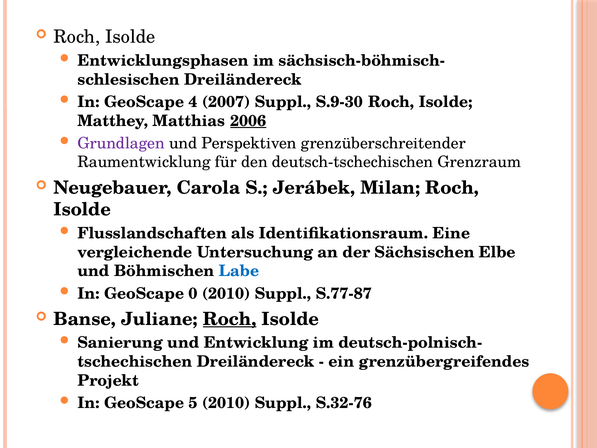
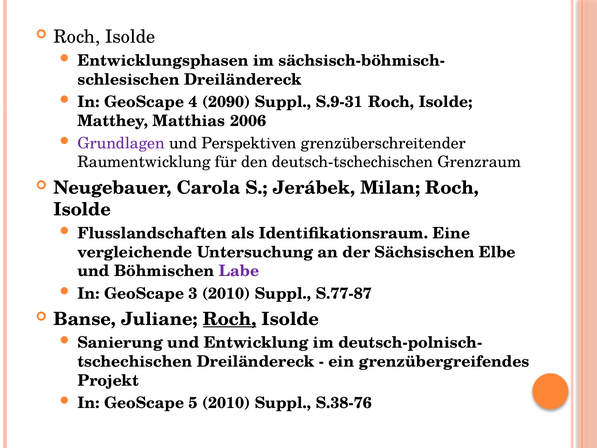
2007: 2007 -> 2090 (226, 102)
S.9-30: S.9-30 -> S.9-31 (339, 102)
2006 underline: present -> none (248, 121)
Labe colour: blue -> purple (239, 271)
0: 0 -> 3 (193, 293)
S.32-76: S.32-76 -> S.38-76 (344, 403)
